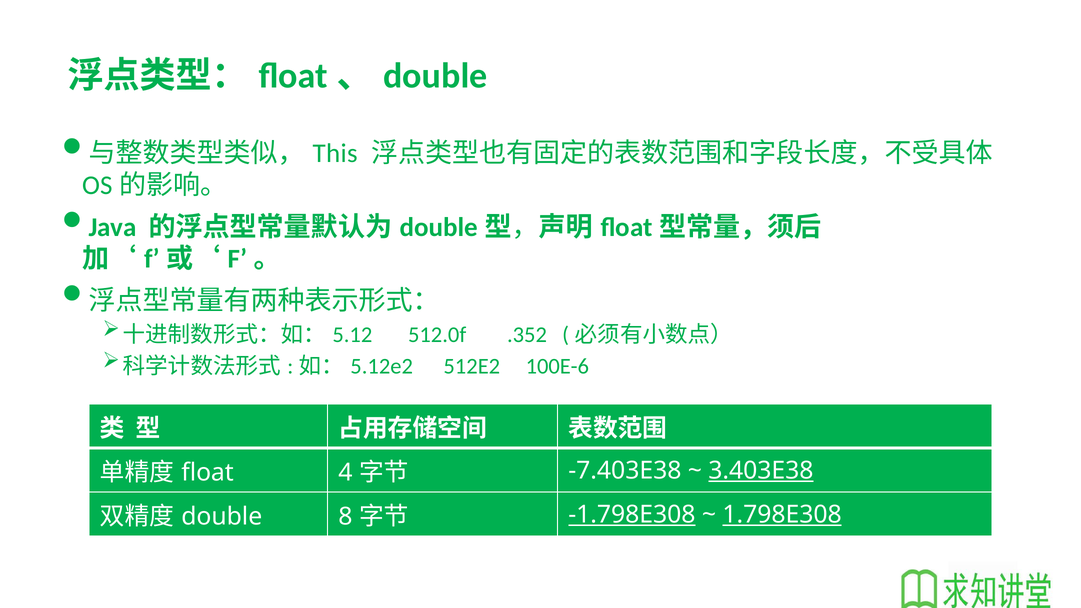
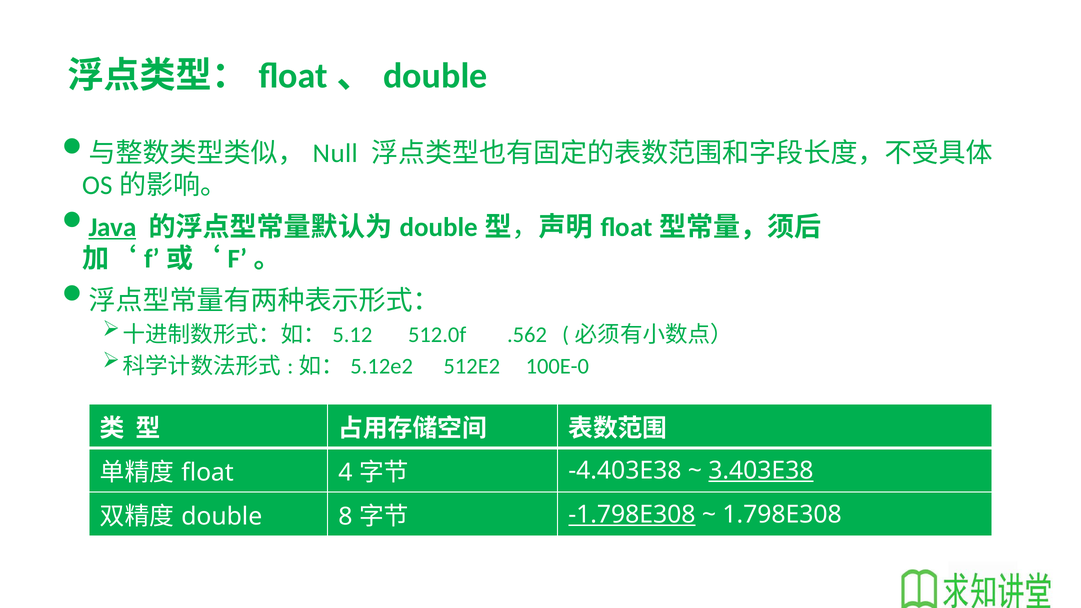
This: This -> Null (335, 153)
Java underline: none -> present (112, 227)
.352: .352 -> .562 (527, 335)
100E-6: 100E-6 -> 100E-0 (557, 366)
-7.403E38: -7.403E38 -> -4.403E38 (625, 470)
1.798E308 underline: present -> none (782, 514)
